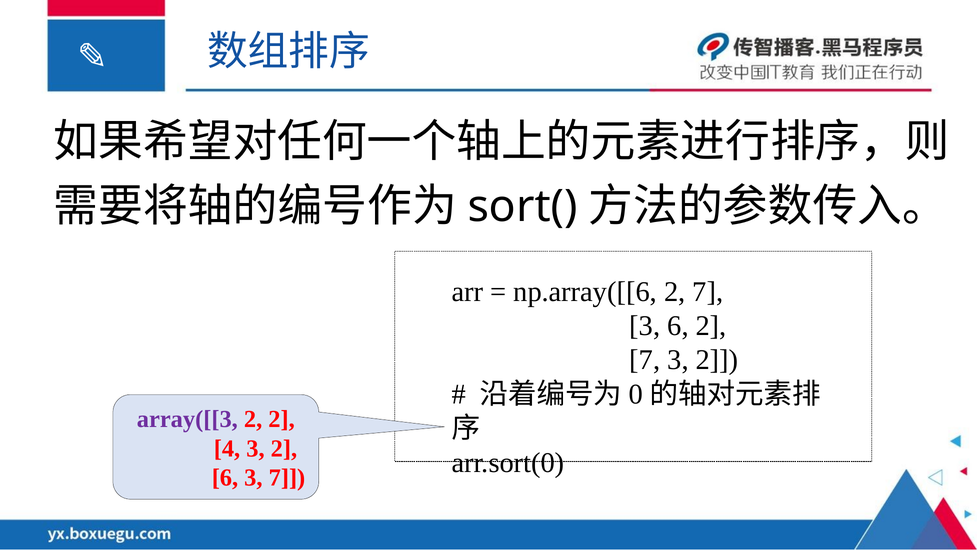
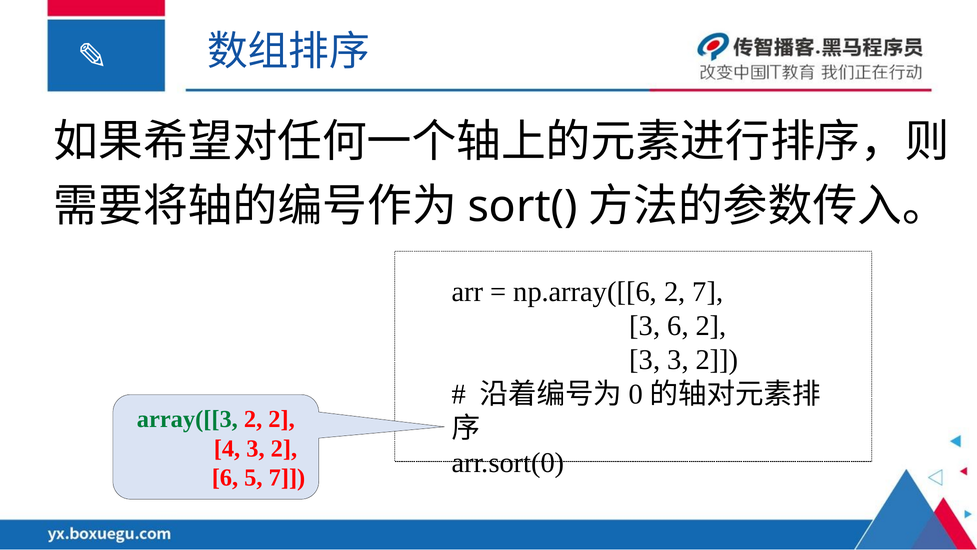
7: 7 -> 3 (645, 360)
array([[3 colour: purple -> green (187, 419)
6 3: 3 -> 5 (253, 478)
